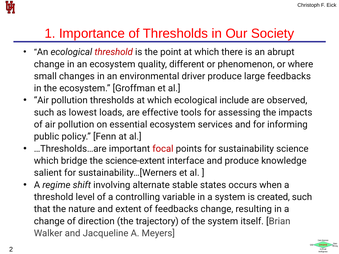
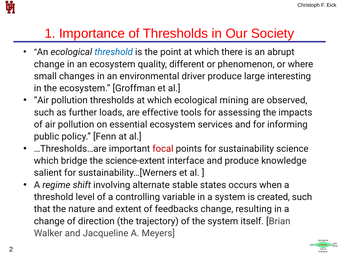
threshold colour: red -> blue (114, 52)
large feedbacks: feedbacks -> interesting (289, 76)
include: include -> mining (234, 100)
lowest: lowest -> further (83, 113)
